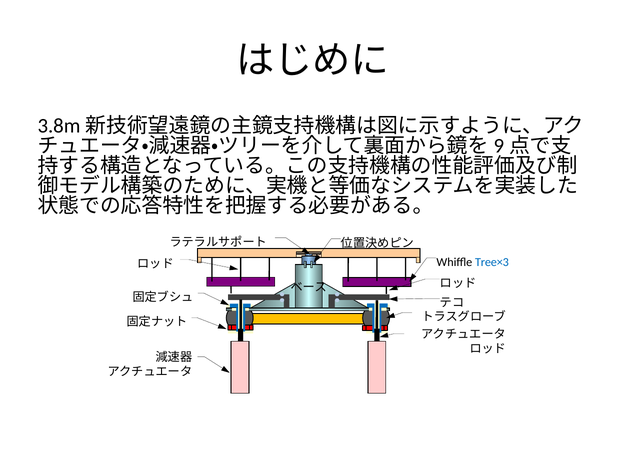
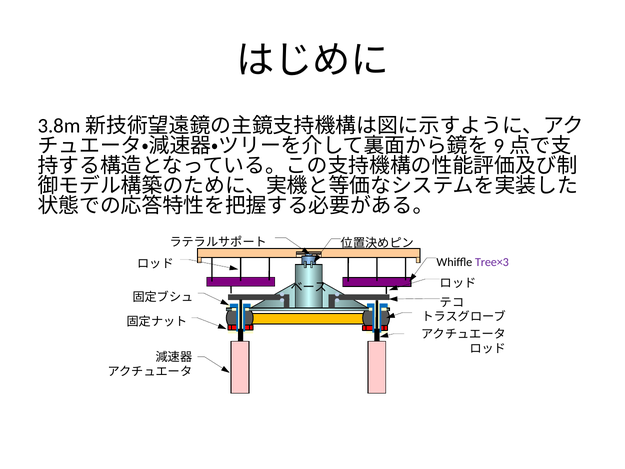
Tree×3 colour: blue -> purple (492, 262)
